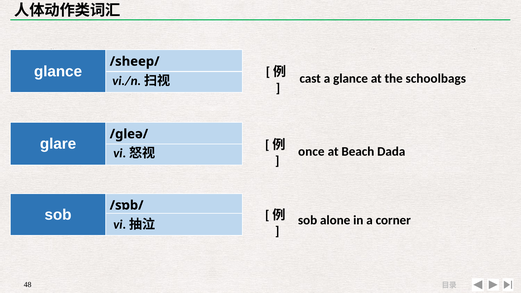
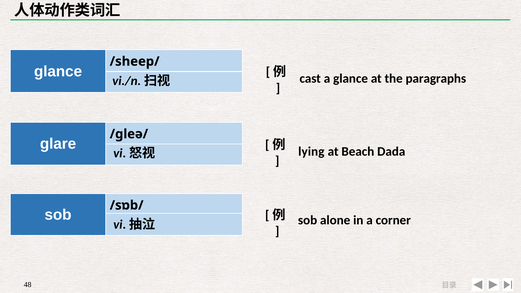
schoolbags: schoolbags -> paragraphs (436, 79)
once: once -> lying (311, 152)
